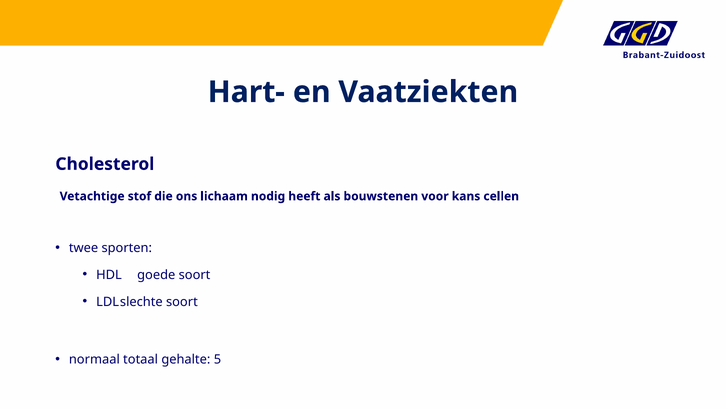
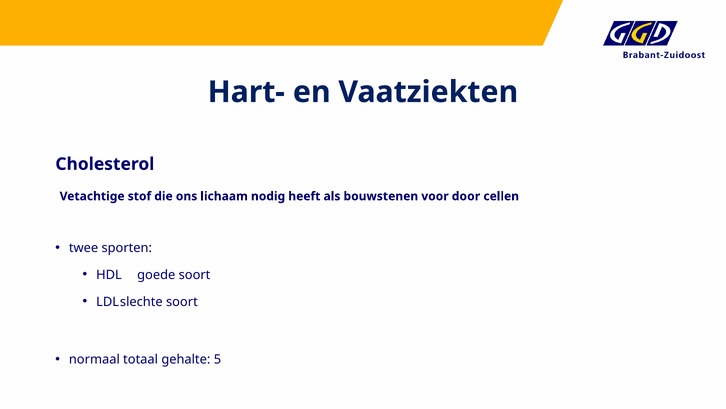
kans: kans -> door (466, 196)
